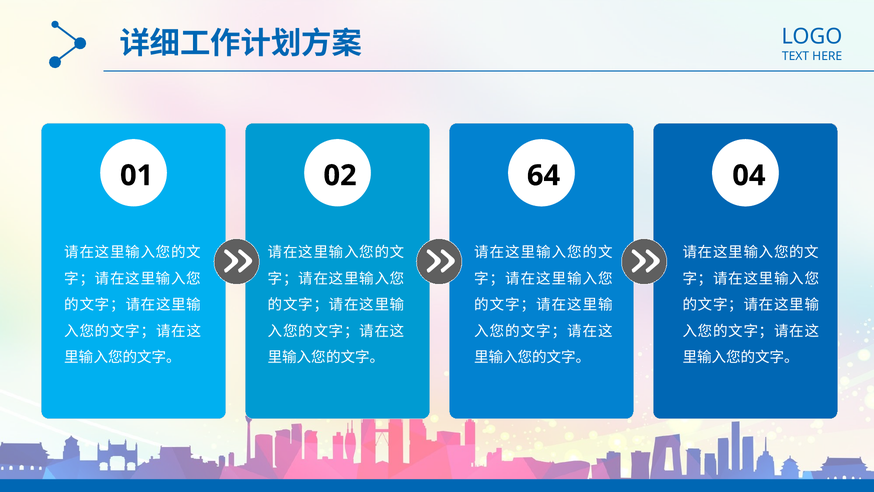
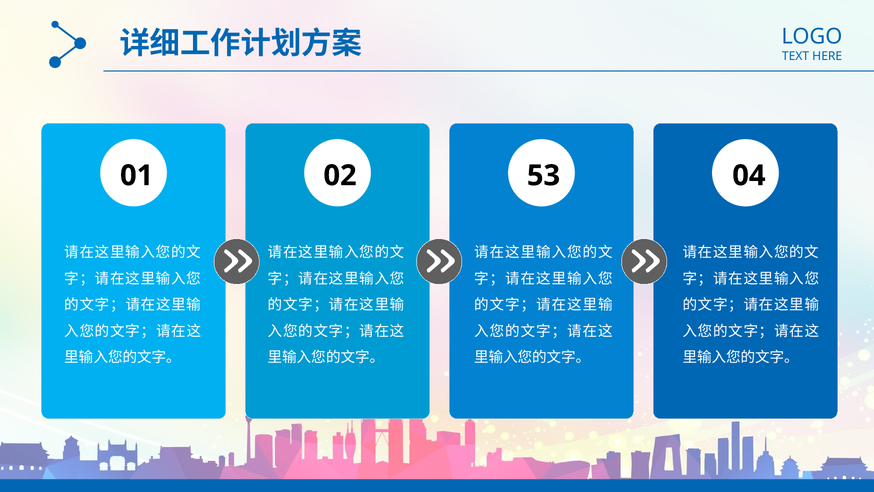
64: 64 -> 53 (544, 175)
